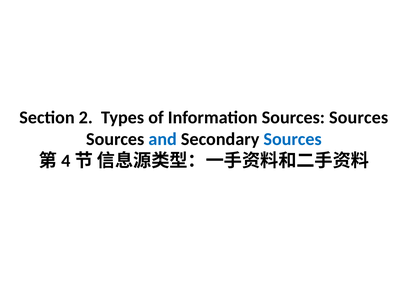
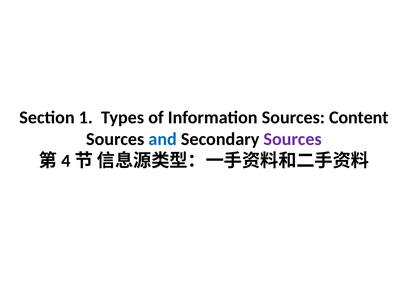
2: 2 -> 1 (86, 117)
Information Sources Sources: Sources -> Content (359, 117)
Sources colour: blue -> purple (293, 139)
